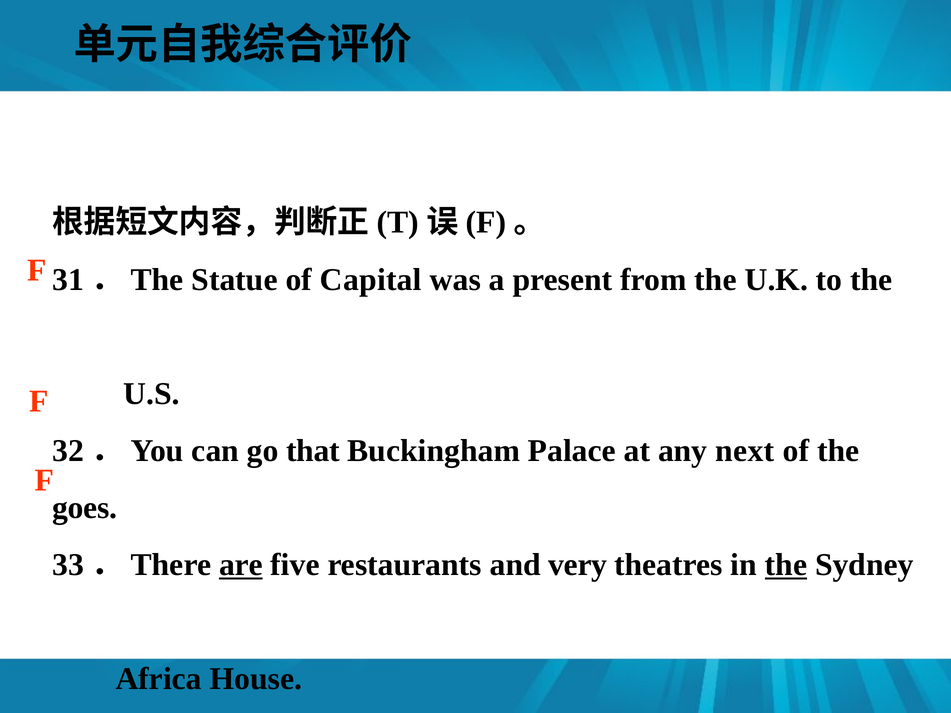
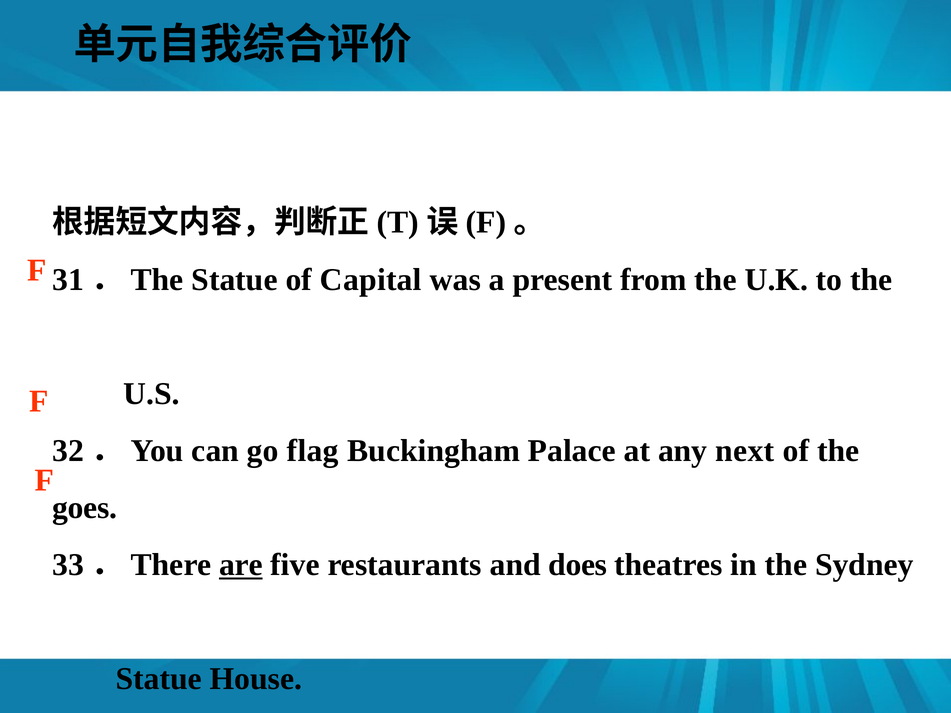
that: that -> flag (313, 451)
very: very -> does (578, 565)
the underline: present -> none (786, 565)
Africa: Africa -> Statue (159, 679)
